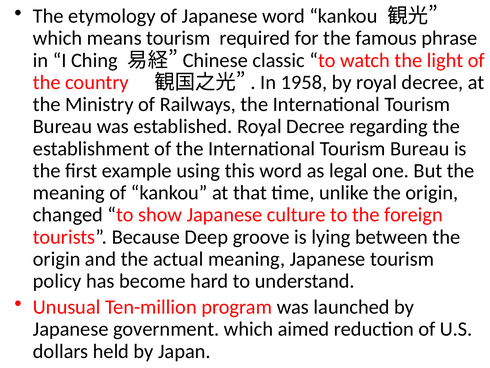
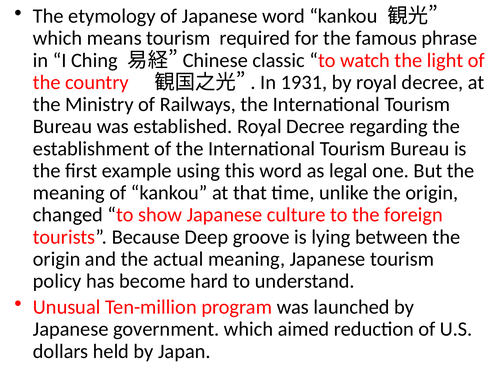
1958: 1958 -> 1931 (304, 82)
